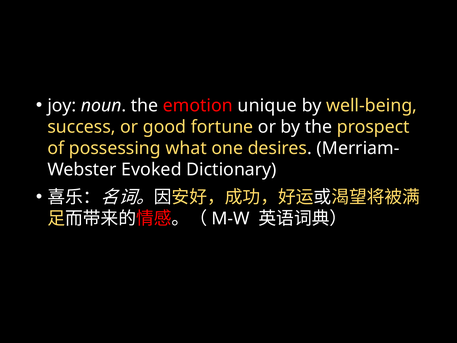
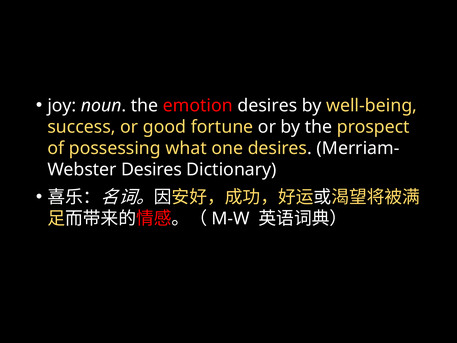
emotion unique: unique -> desires (267, 105)
Evoked: Evoked -> Desires (152, 169)
